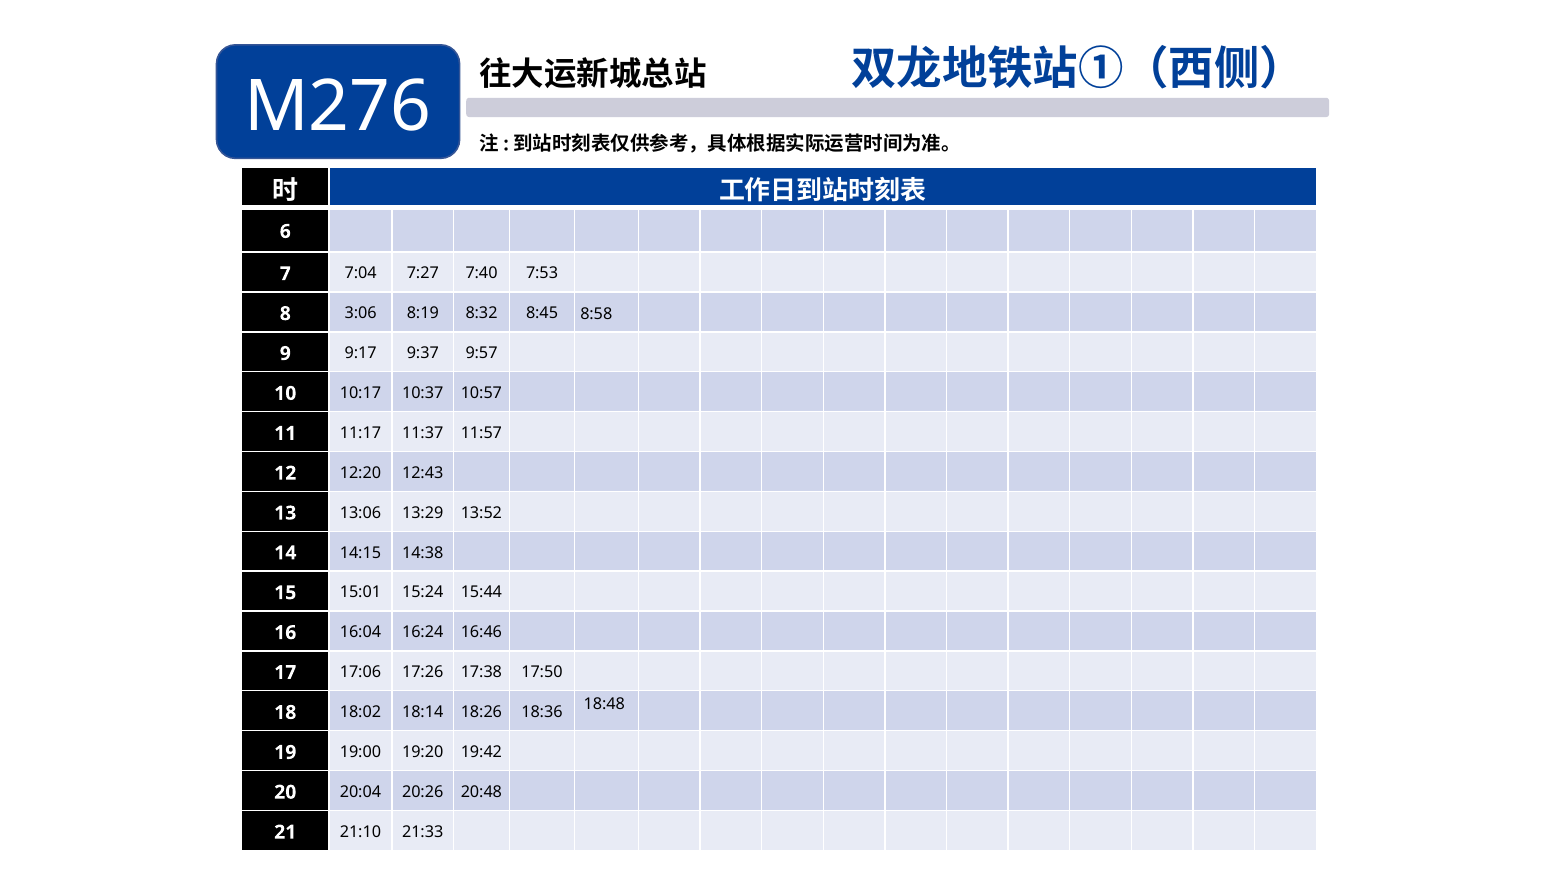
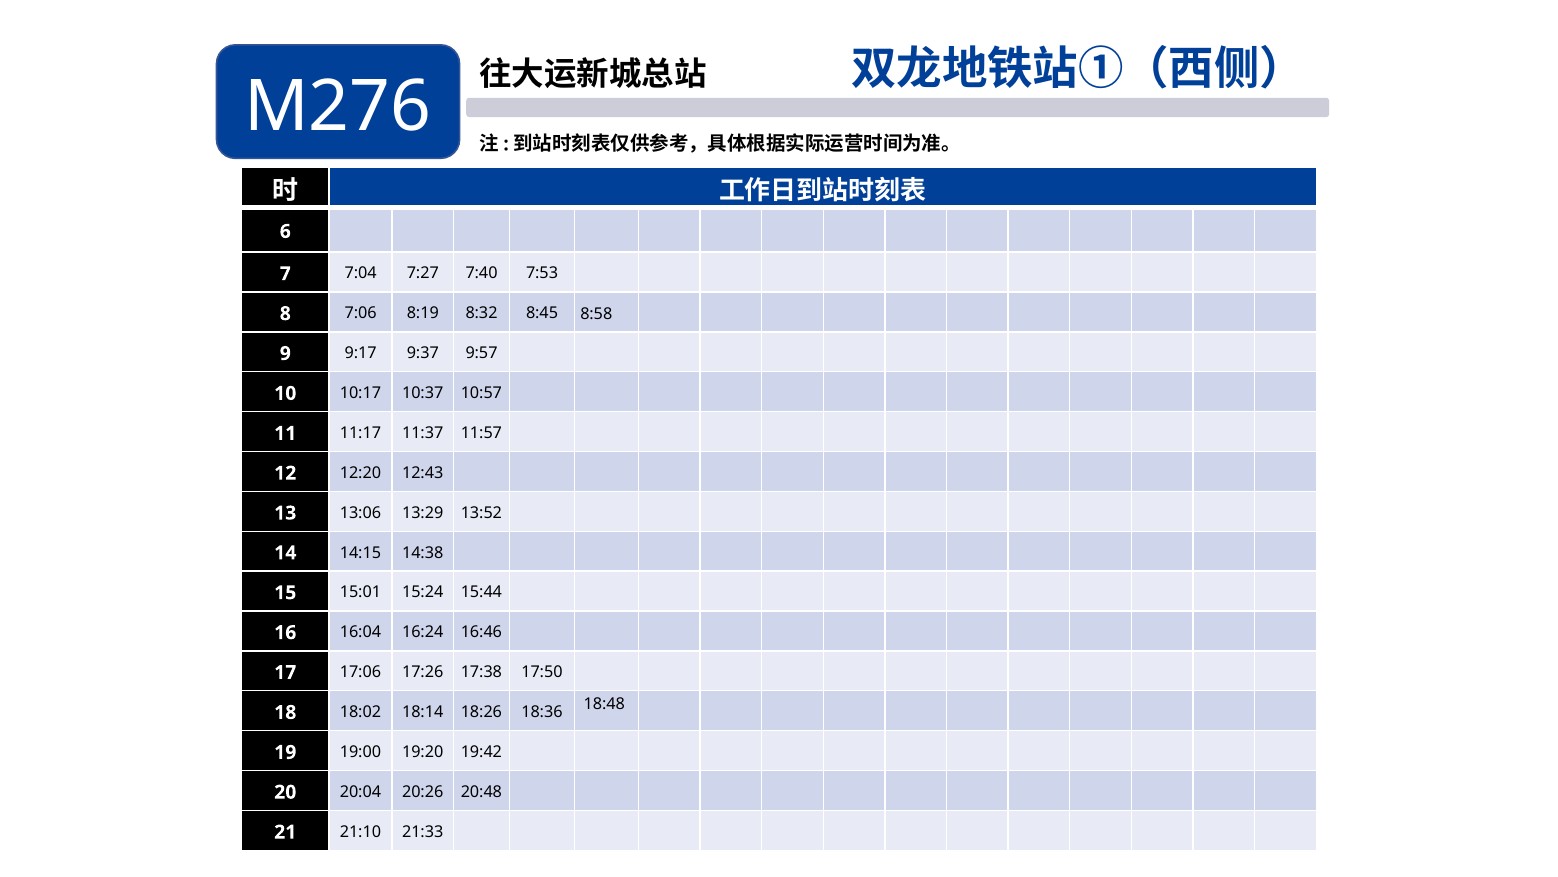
3:06: 3:06 -> 7:06 (361, 313)
